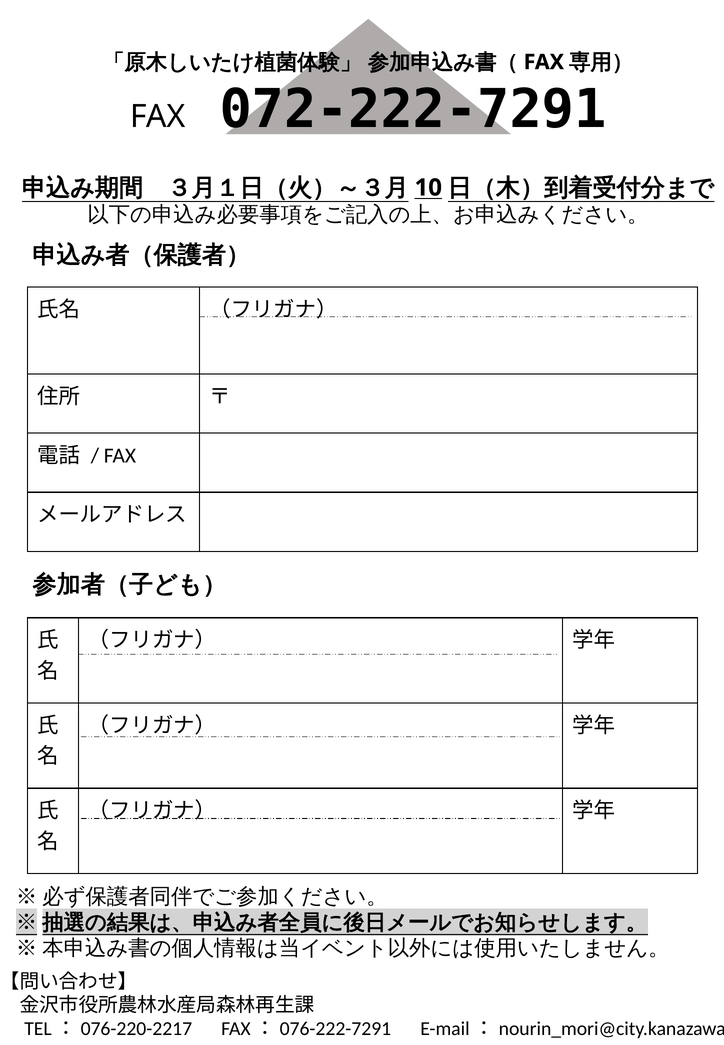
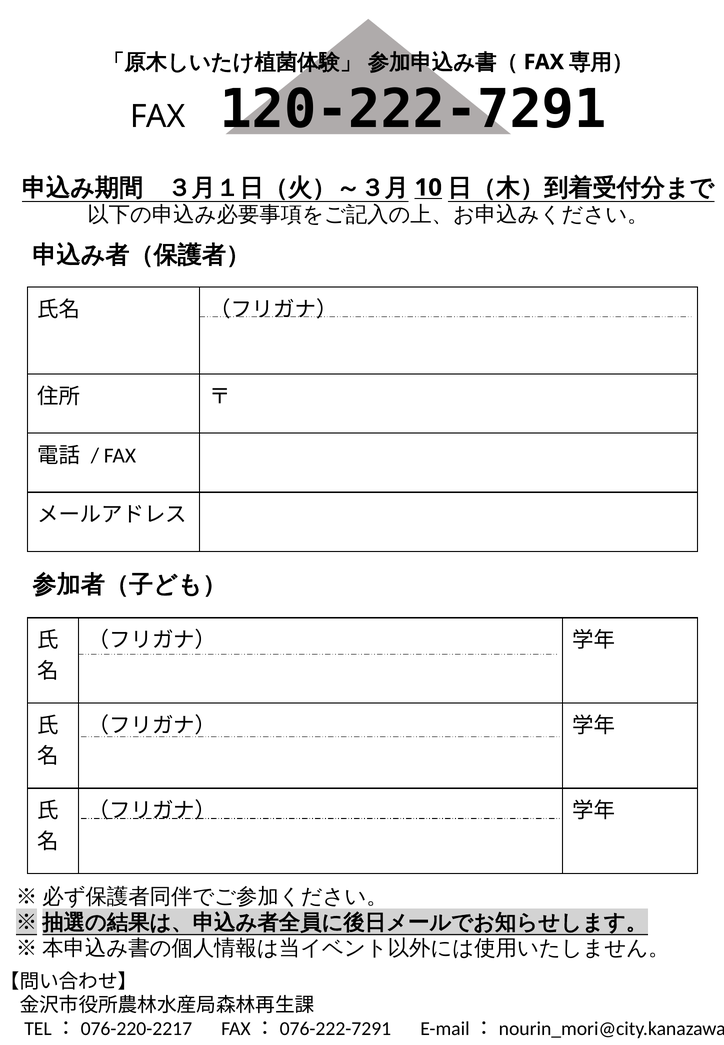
072-222-7291: 072-222-7291 -> 120-222-7291 (413, 109)
